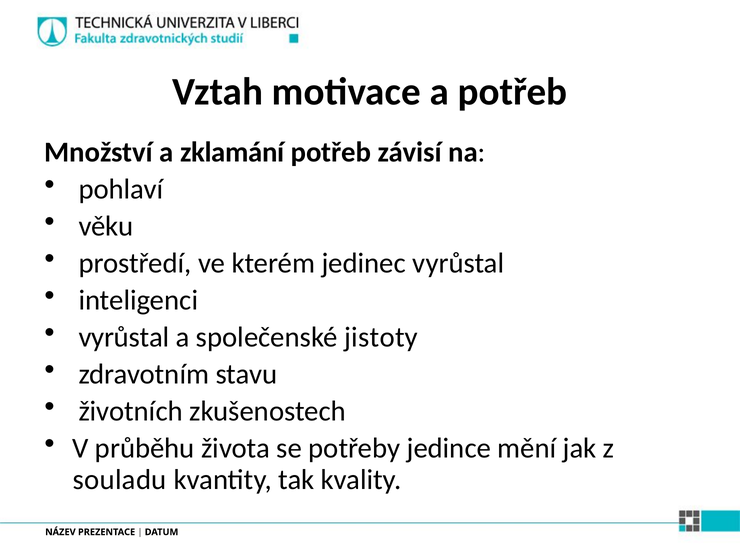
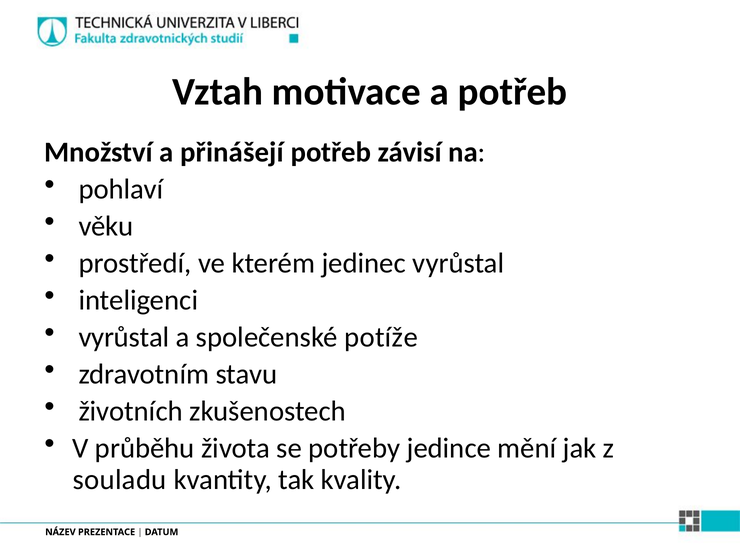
zklamání: zklamání -> přinášejí (232, 152)
jistoty: jistoty -> potíže (381, 337)
